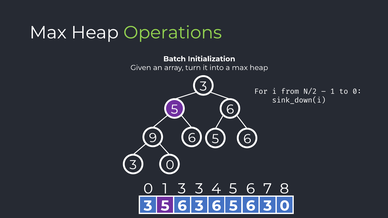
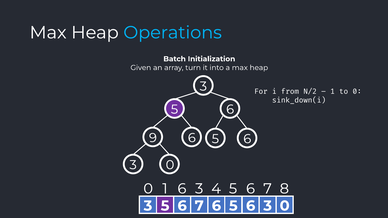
Operations colour: light green -> light blue (173, 33)
1 3: 3 -> 6 (182, 189)
3 5 6 3: 3 -> 7 (199, 206)
